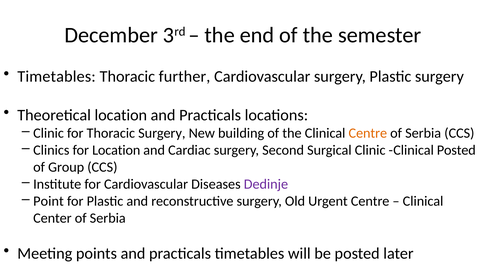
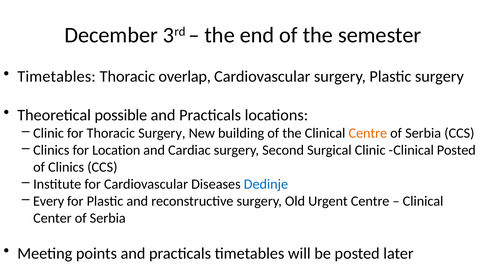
further: further -> overlap (185, 76)
Theoretical location: location -> possible (121, 115)
of Group: Group -> Clinics (66, 167)
Dedinje colour: purple -> blue (266, 184)
Point: Point -> Every (49, 201)
